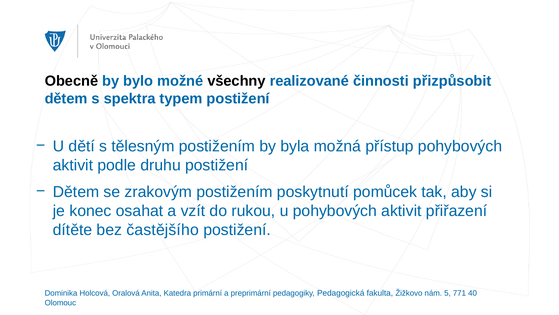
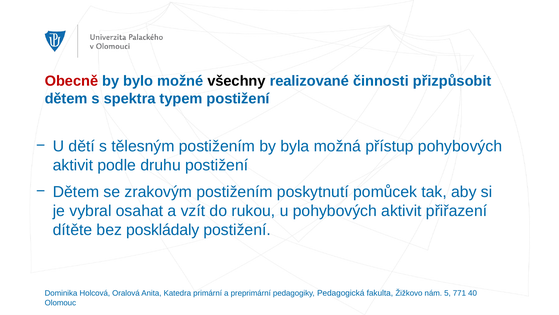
Obecně colour: black -> red (71, 81)
konec: konec -> vybral (91, 210)
častějšího: častějšího -> poskládaly (163, 229)
